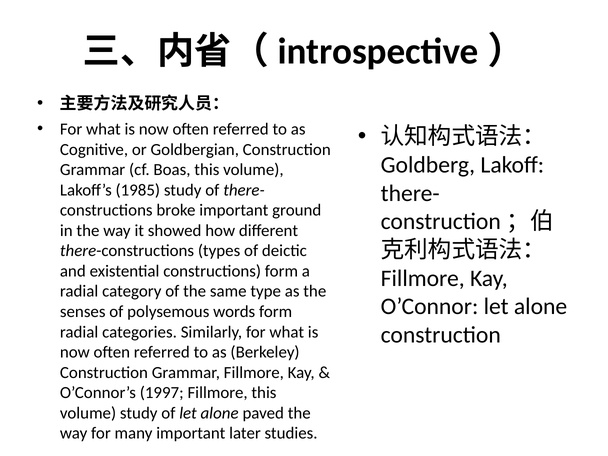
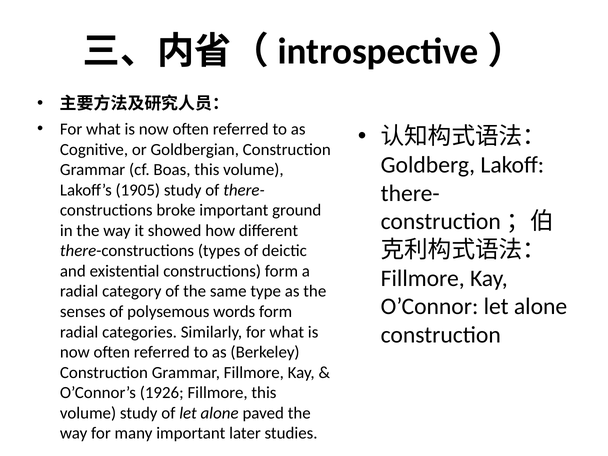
1985: 1985 -> 1905 (138, 190)
1997: 1997 -> 1926 (162, 393)
